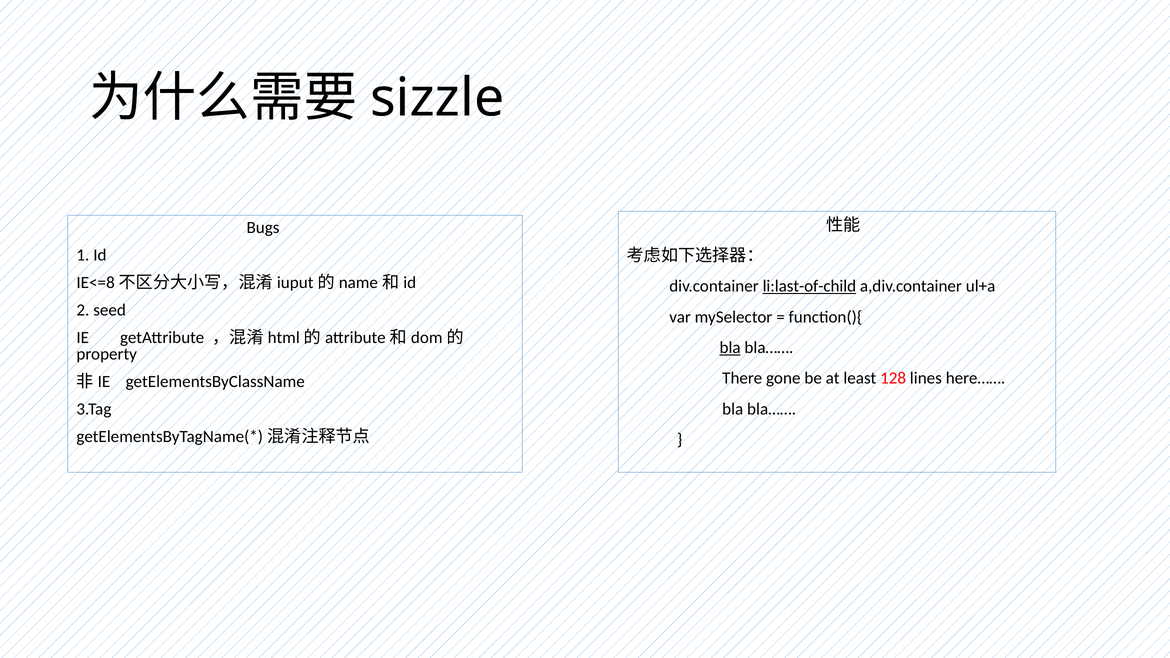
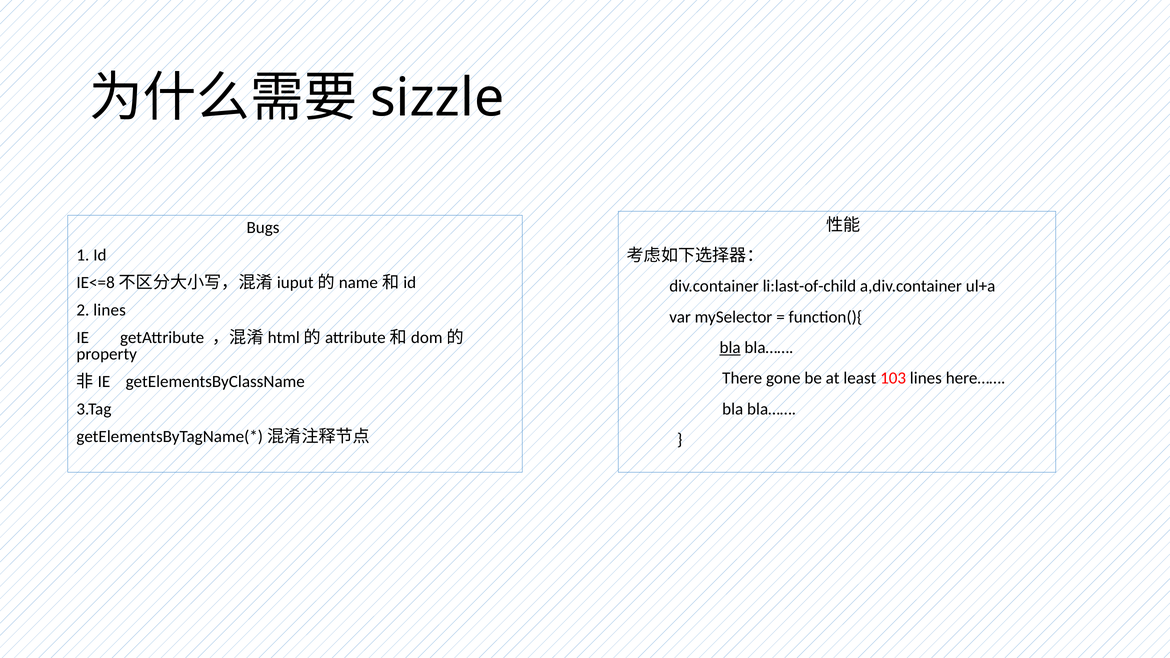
li:last-of-child underline: present -> none (809, 286)
2 seed: seed -> lines (110, 310)
128: 128 -> 103 (893, 378)
